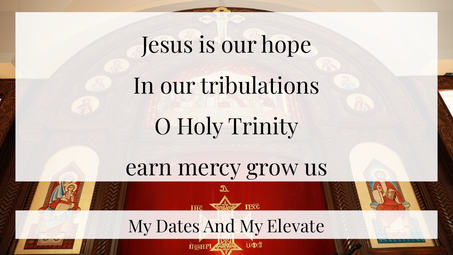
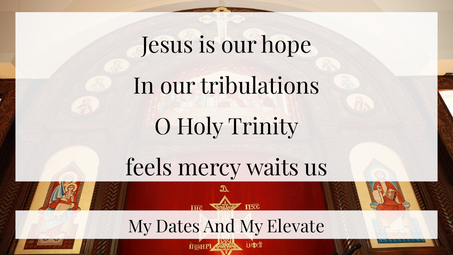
earn: earn -> feels (149, 168)
grow: grow -> waits (273, 168)
